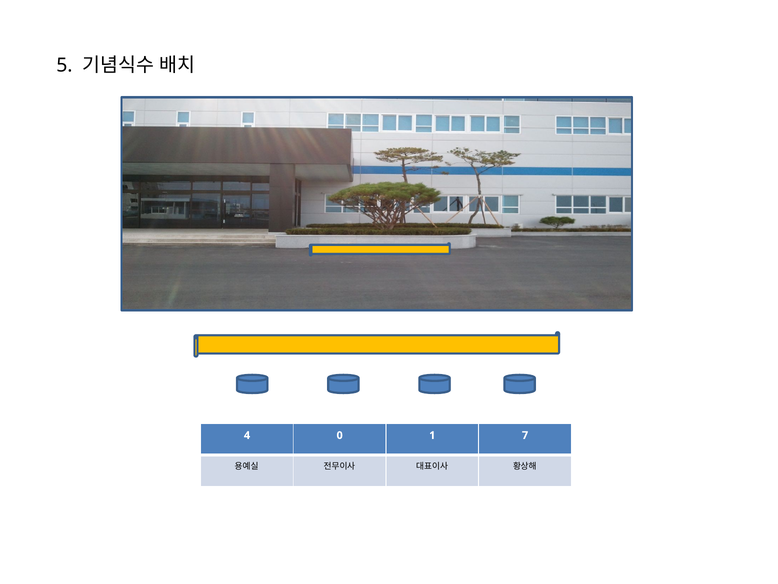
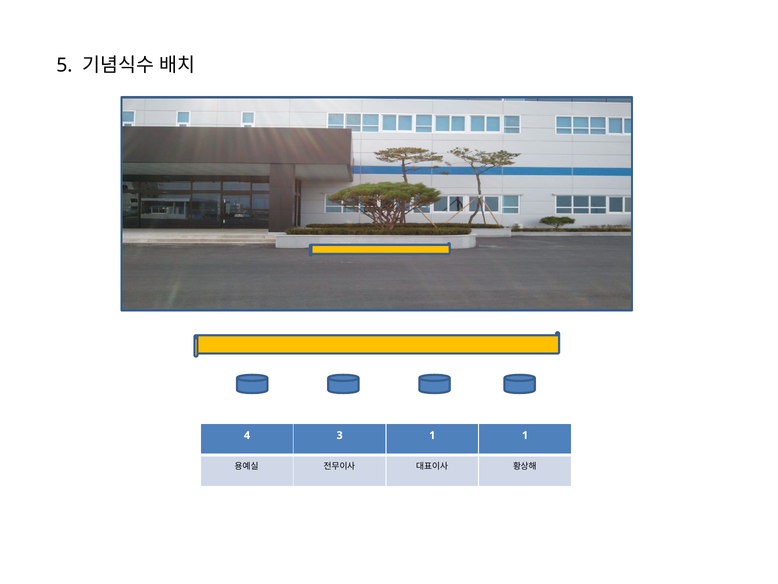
0: 0 -> 3 (340, 435)
1 7: 7 -> 1 (525, 435)
